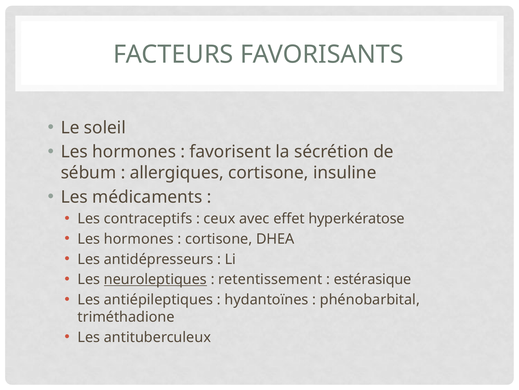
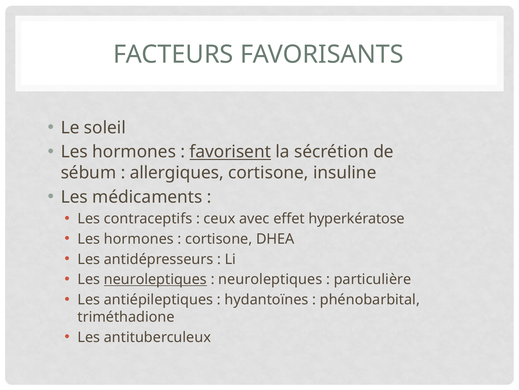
favorisent underline: none -> present (230, 152)
retentissement: retentissement -> neuroleptiques (270, 279)
estérasique: estérasique -> particulière (373, 279)
